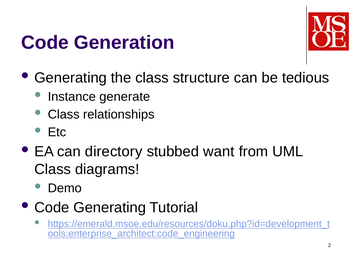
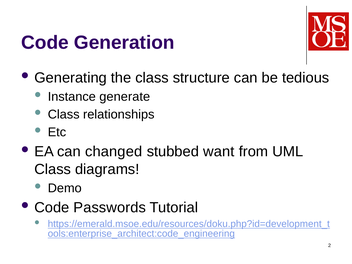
directory: directory -> changed (114, 152)
Code Generating: Generating -> Passwords (110, 208)
